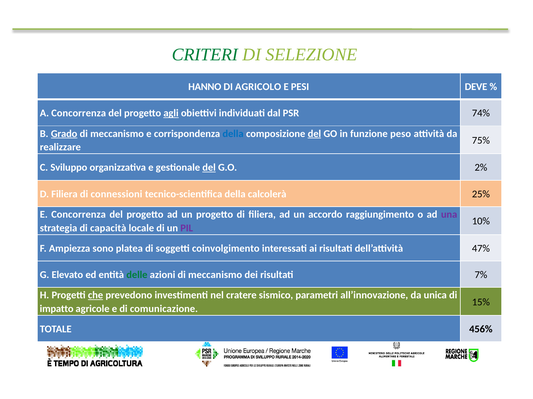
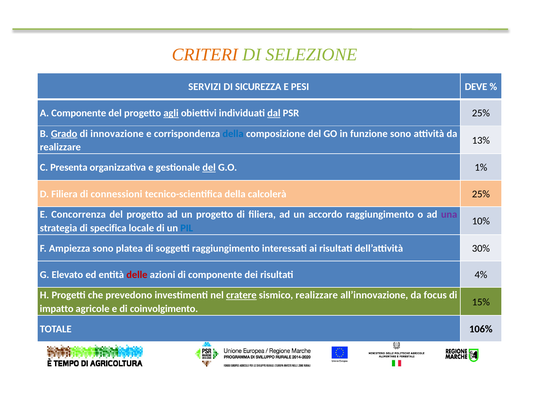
CRITERI colour: green -> orange (205, 55)
HANNO: HANNO -> SERVIZI (205, 87)
AGRICOLO: AGRICOLO -> SICUREZZA (258, 87)
A Concorrenza: Concorrenza -> Componente (79, 113)
dal underline: none -> present (274, 113)
PSR 74%: 74% -> 25% (481, 113)
meccanismo: meccanismo -> innovazione (117, 134)
del underline: present -> none (314, 134)
funzione peso: peso -> sono (401, 134)
75%: 75% -> 13% (481, 141)
Sviluppo: Sviluppo -> Presenta (69, 168)
2%: 2% -> 1% (481, 168)
capacità: capacità -> specifica (108, 228)
PIL colour: purple -> blue (187, 228)
soggetti coinvolgimento: coinvolgimento -> raggiungimento (226, 249)
47%: 47% -> 30% (481, 249)
delle colour: green -> red (137, 275)
azioni di meccanismo: meccanismo -> componente (215, 275)
7%: 7% -> 4% (481, 275)
che underline: present -> none (96, 296)
cratere underline: none -> present (241, 296)
sismico parametri: parametri -> realizzare (317, 296)
unica: unica -> focus (435, 296)
comunicazione: comunicazione -> coinvolgimento (164, 309)
456%: 456% -> 106% (481, 330)
